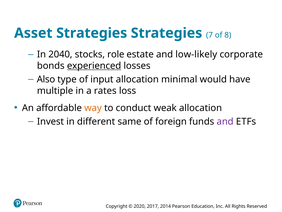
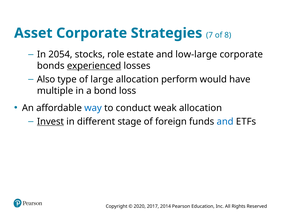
Asset Strategies: Strategies -> Corporate (92, 33)
2040: 2040 -> 2054 (60, 54)
low-likely: low-likely -> low-large (196, 54)
input: input -> large (102, 79)
minimal: minimal -> perform (179, 79)
rates: rates -> bond (105, 90)
way colour: orange -> blue (93, 108)
Invest underline: none -> present (50, 121)
same: same -> stage (130, 121)
and colour: purple -> blue (225, 121)
